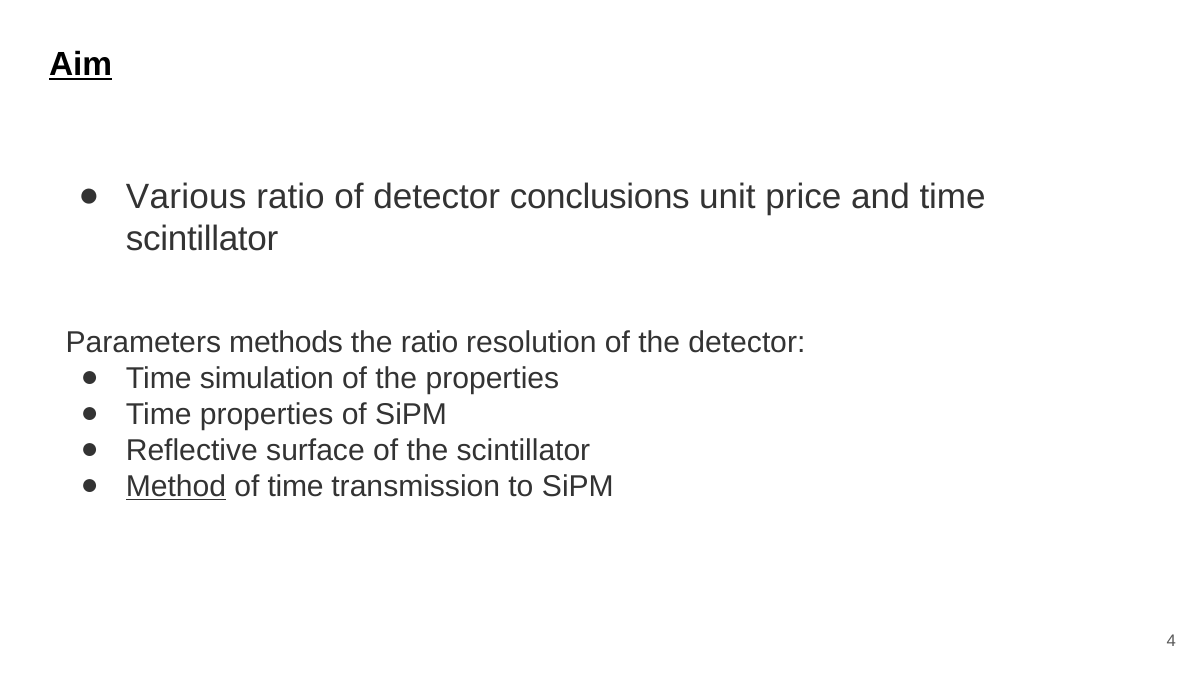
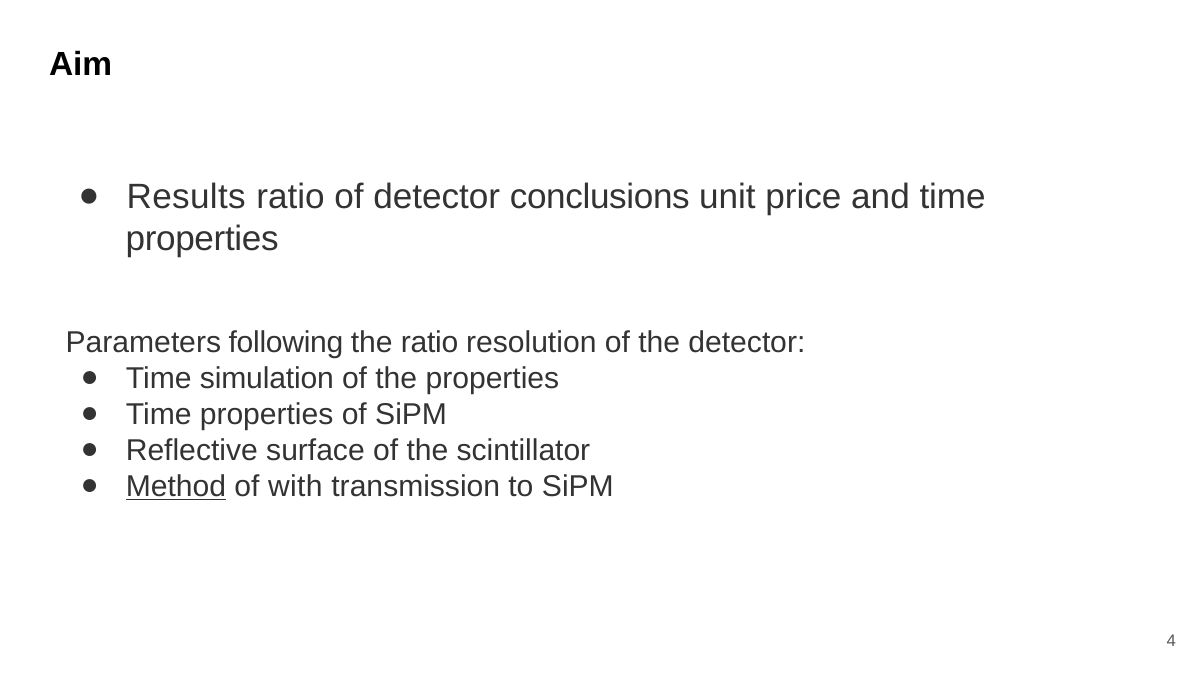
Aim underline: present -> none (81, 64)
Various: Various -> Results (186, 197)
scintillator: scintillator -> properties (202, 239)
methods: methods -> following (286, 342)
of time: time -> with (295, 487)
